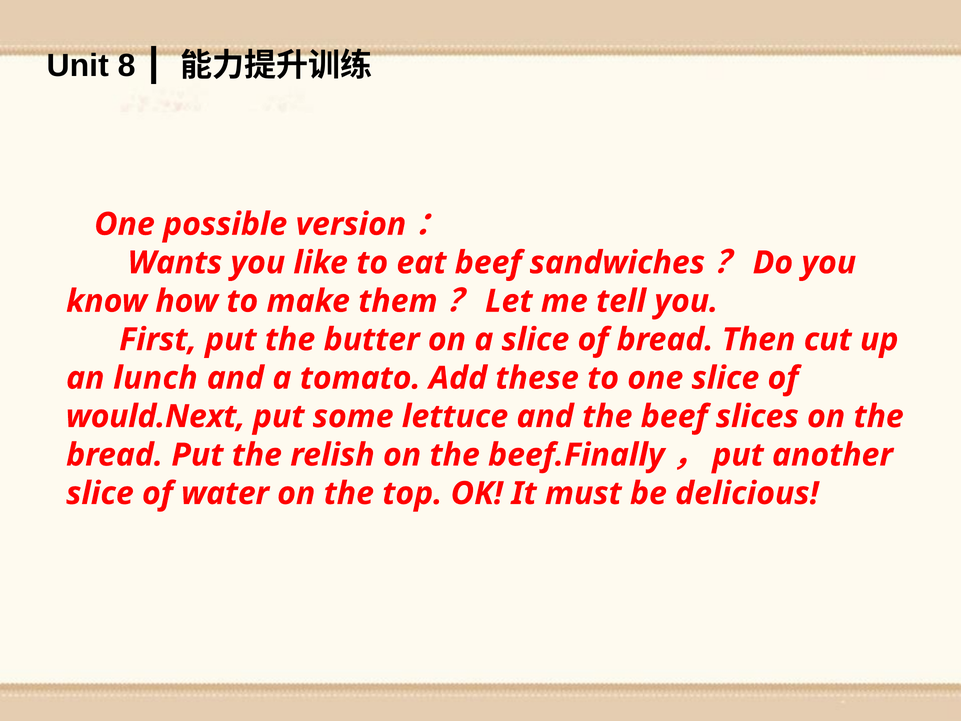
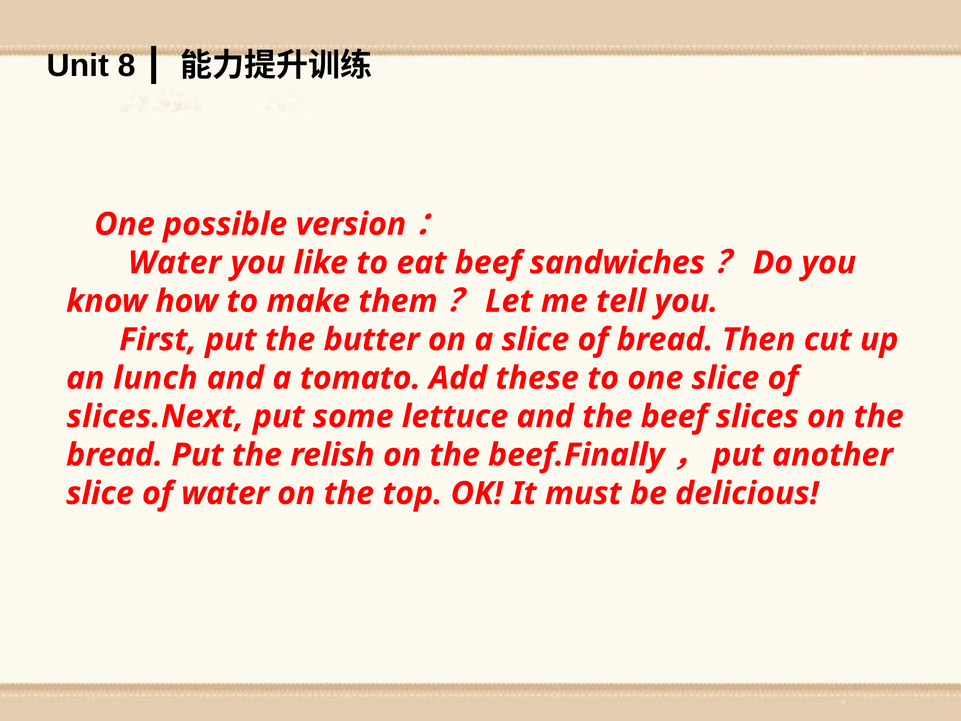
Wants: Wants -> Water (175, 263)
would.Next: would.Next -> slices.Next (155, 416)
